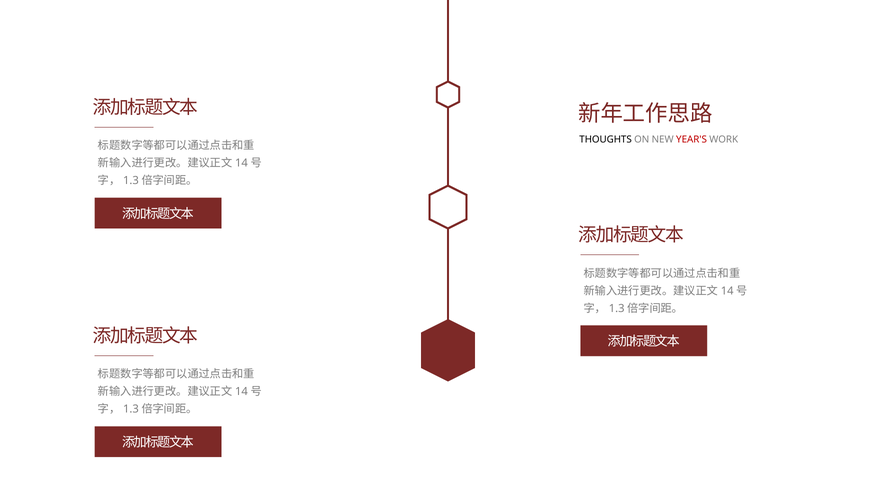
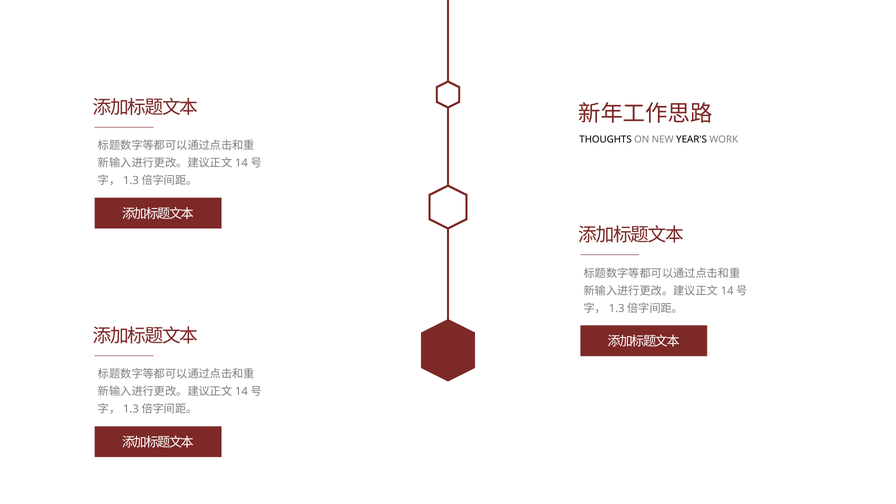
YEAR'S colour: red -> black (692, 139)
